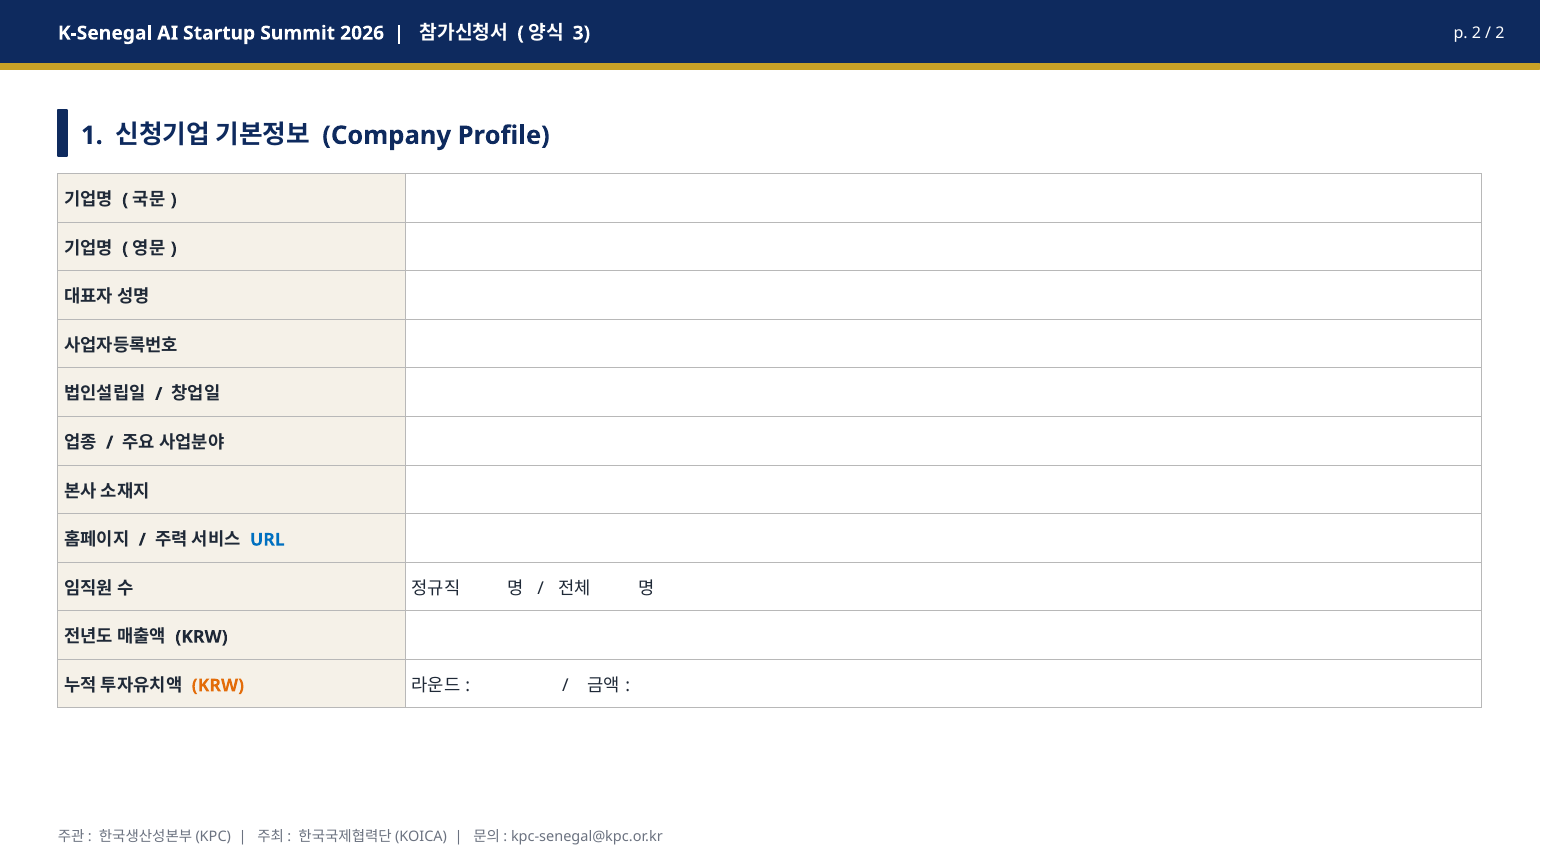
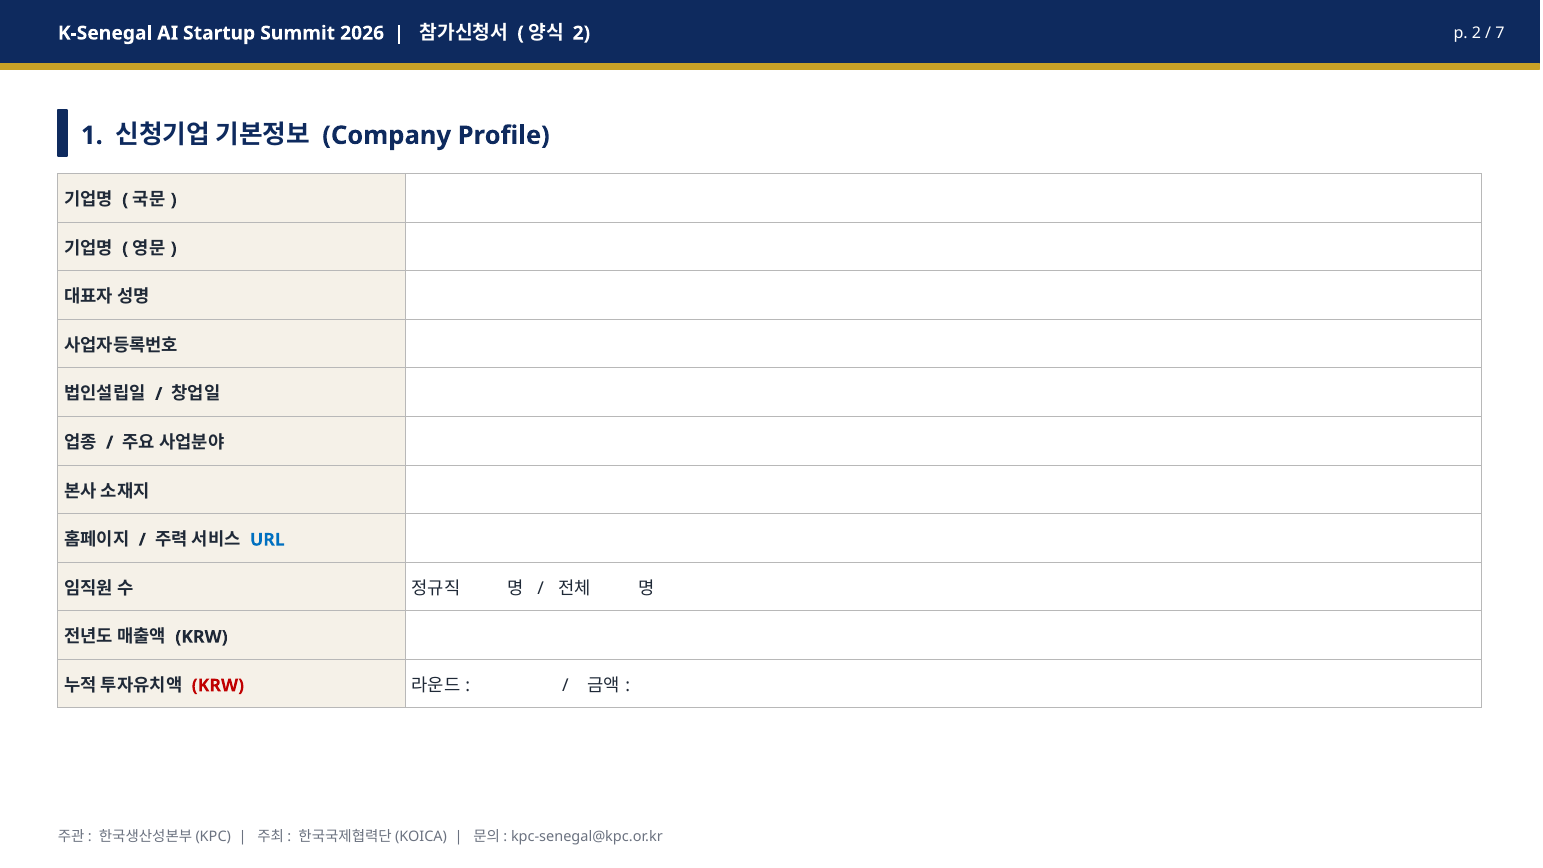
3: 3 -> 2 (581, 33)
2: 2 -> 7 (1500, 33)
KRW colour: orange -> red (218, 685)
